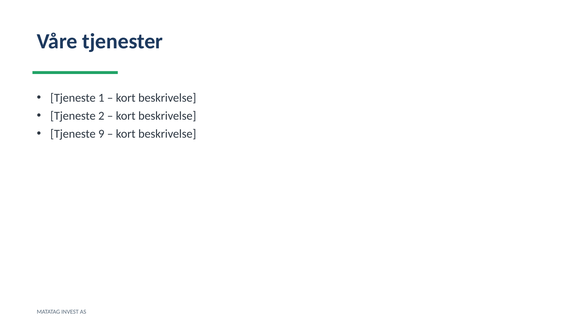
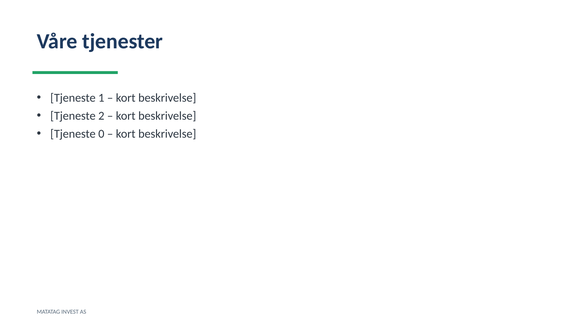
9: 9 -> 0 (101, 134)
